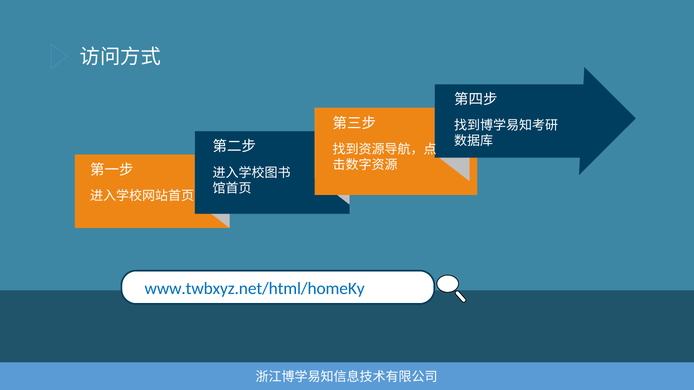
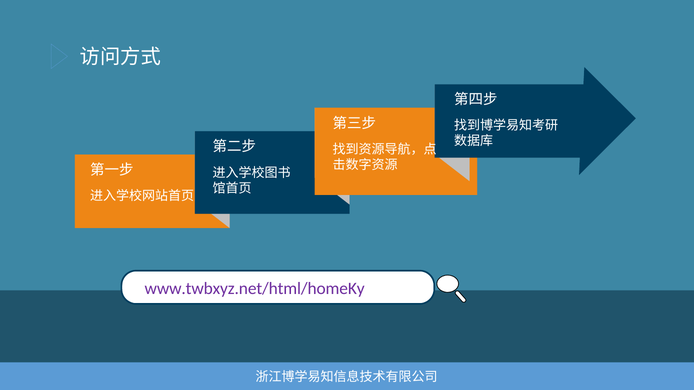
www.twbxyz.net/html/homeKy colour: blue -> purple (255, 289)
